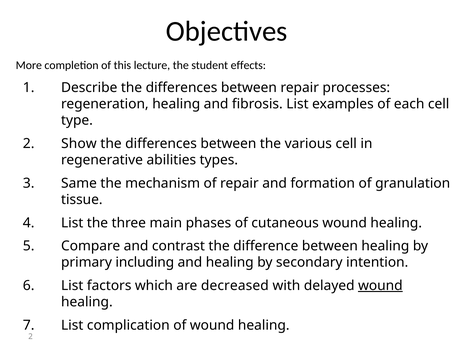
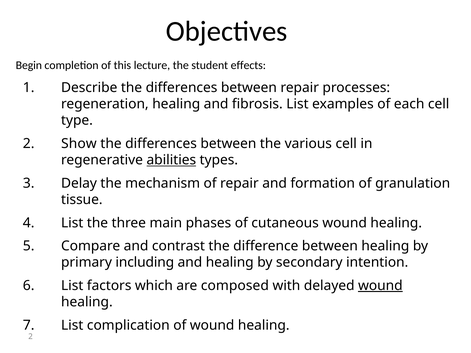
More: More -> Begin (29, 65)
abilities underline: none -> present (171, 160)
Same: Same -> Delay (79, 183)
decreased: decreased -> composed (235, 286)
